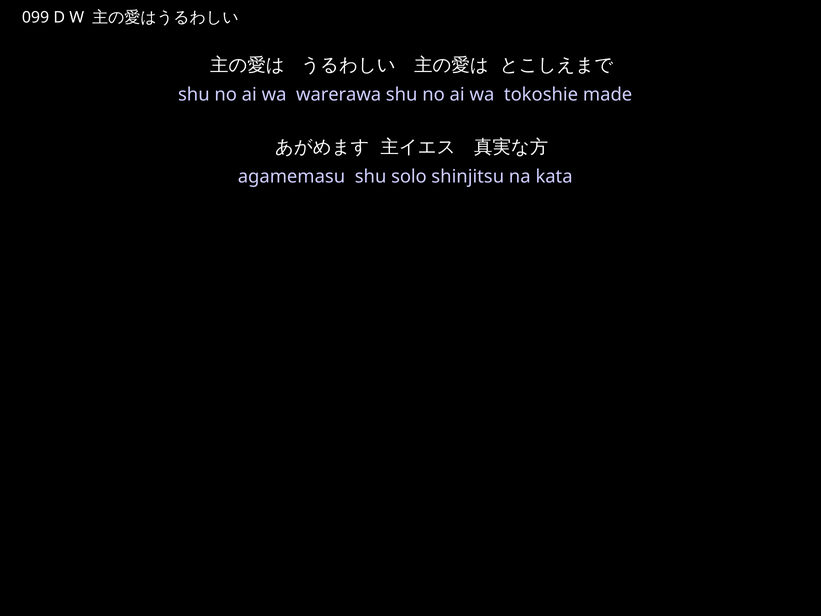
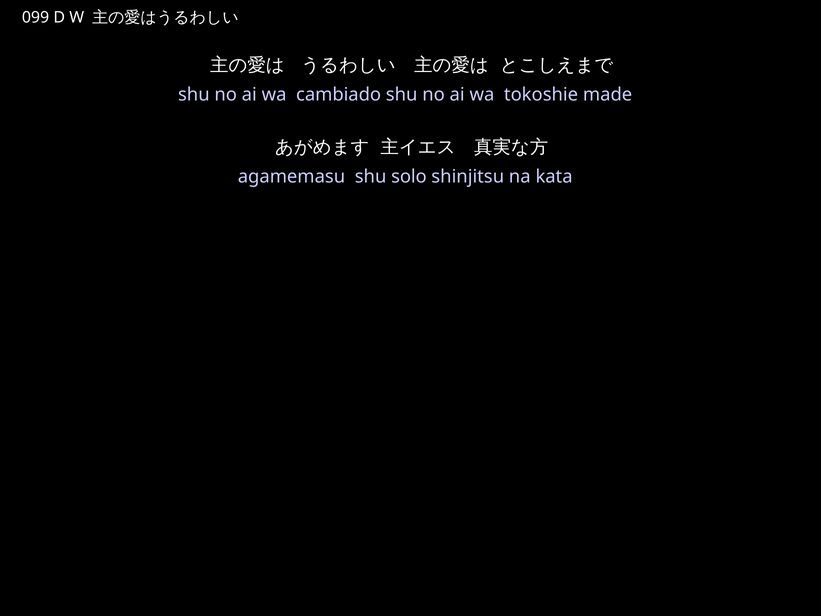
warerawa: warerawa -> cambiado (339, 95)
